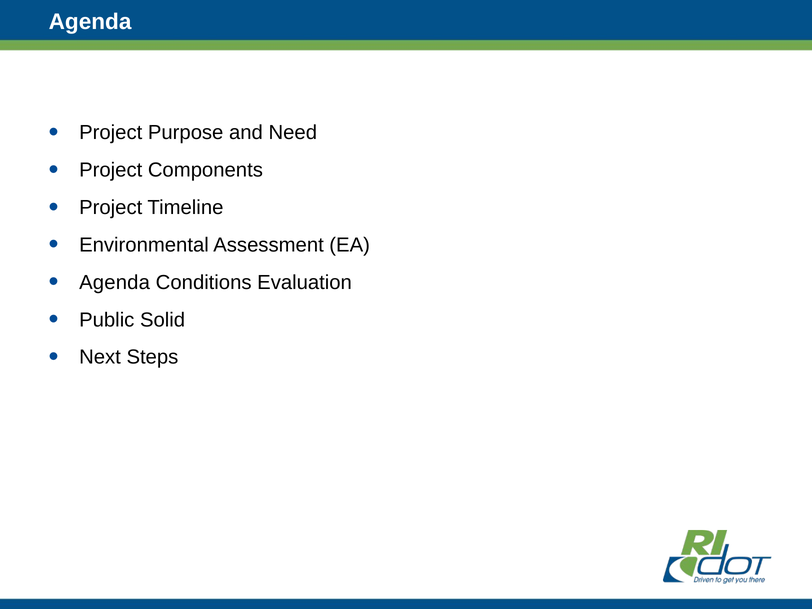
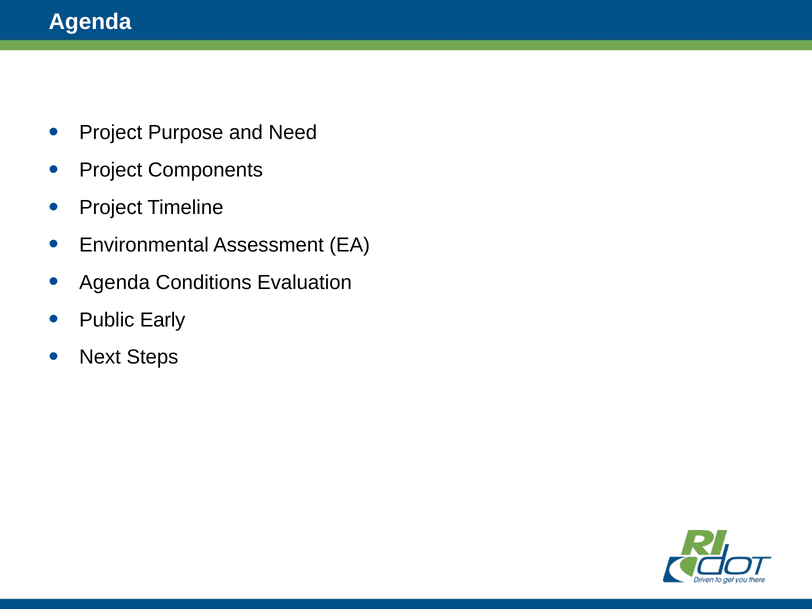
Solid: Solid -> Early (163, 320)
